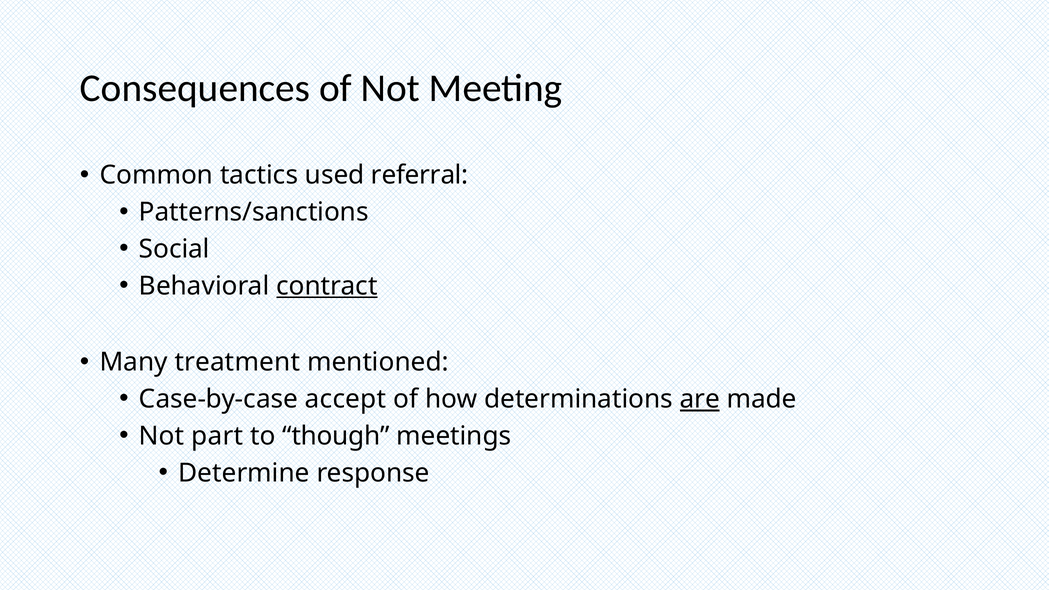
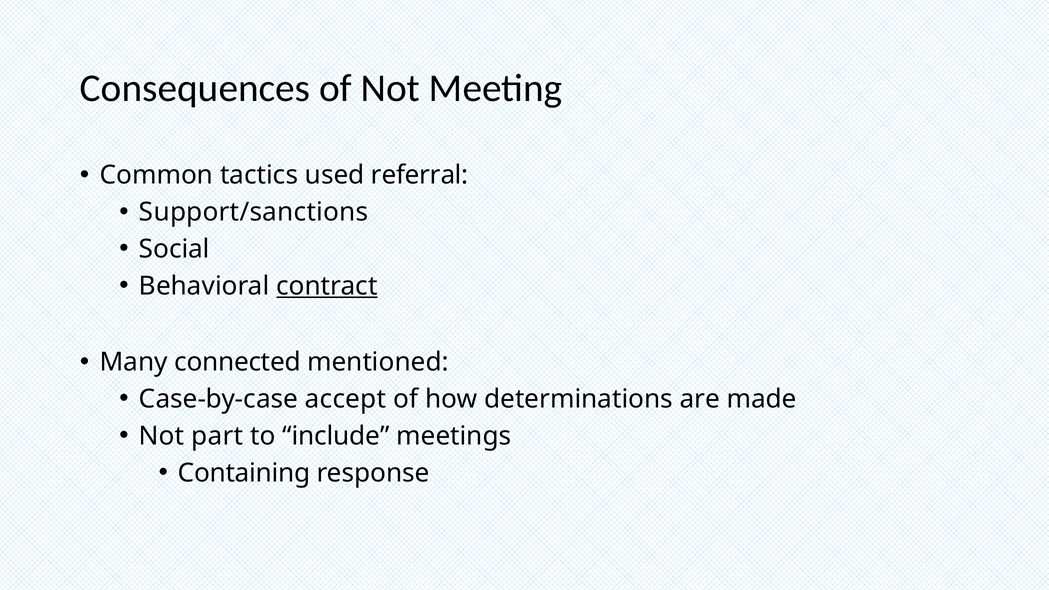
Patterns/sanctions: Patterns/sanctions -> Support/sanctions (254, 212)
treatment: treatment -> connected (238, 362)
are underline: present -> none (700, 399)
though: though -> include (336, 436)
Determine: Determine -> Containing (244, 473)
